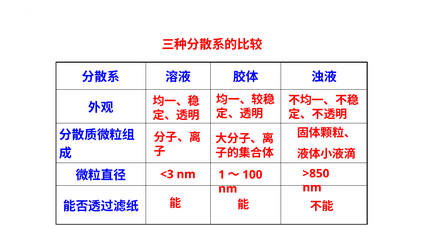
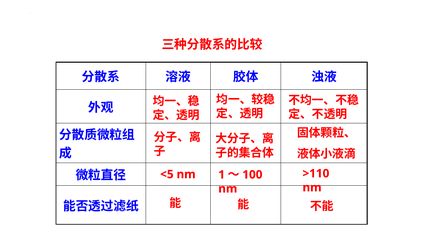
>850: >850 -> >110 (316, 174)
<3: <3 -> <5 (167, 174)
